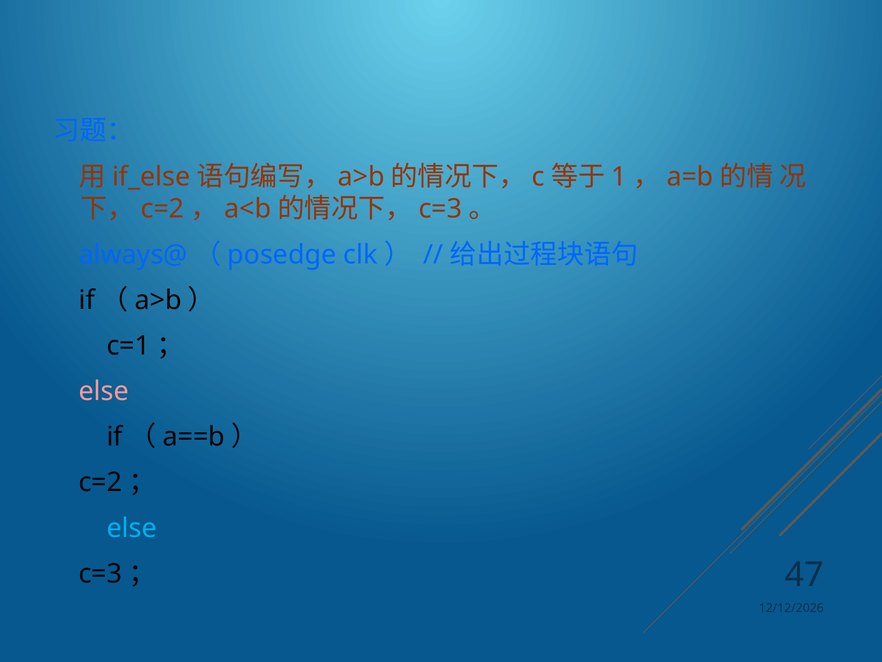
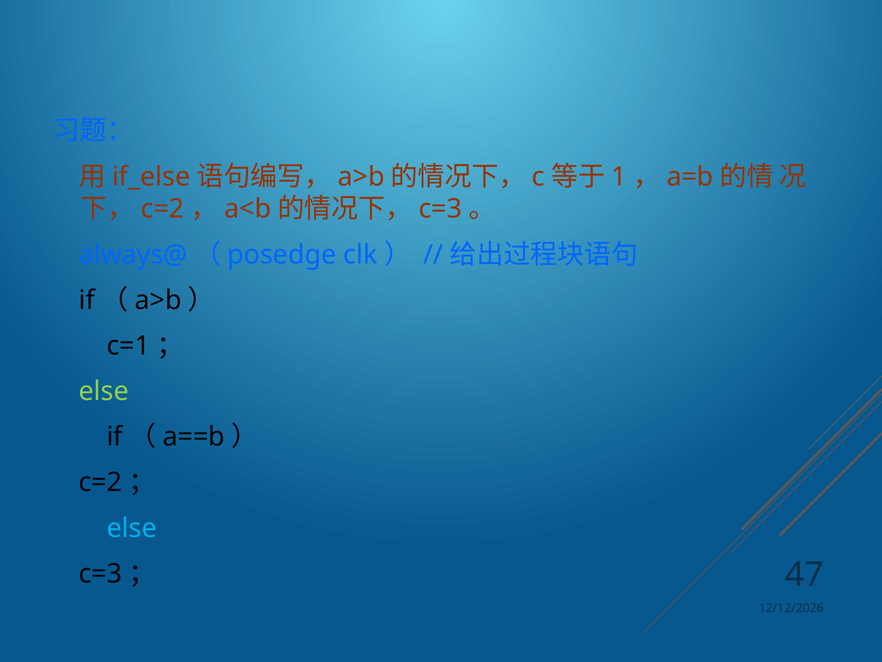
else colour: pink -> light green (104, 391)
